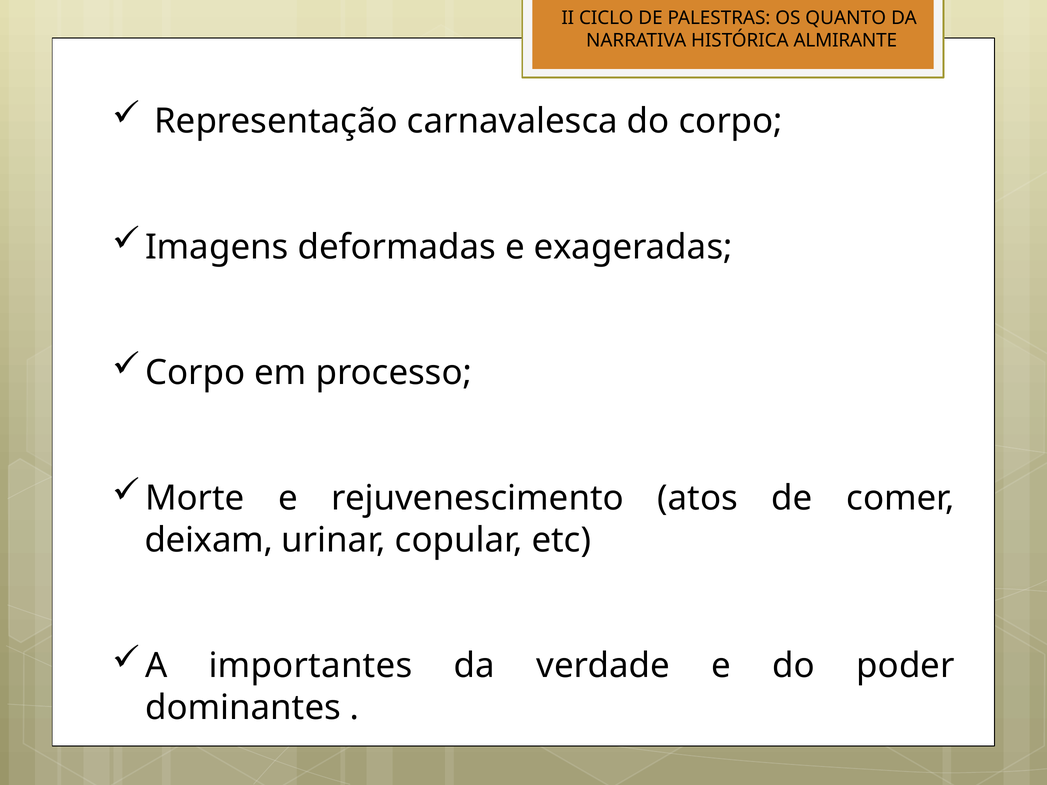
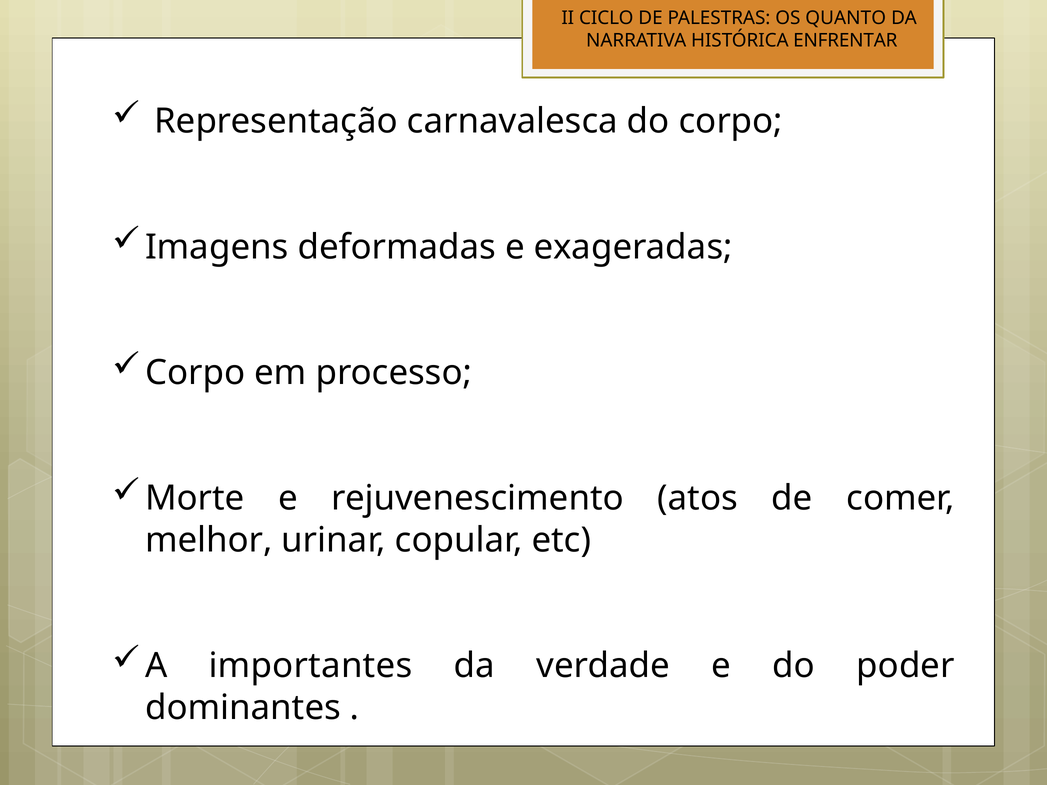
ALMIRANTE: ALMIRANTE -> ENFRENTAR (845, 41)
deixam: deixam -> melhor (209, 540)
